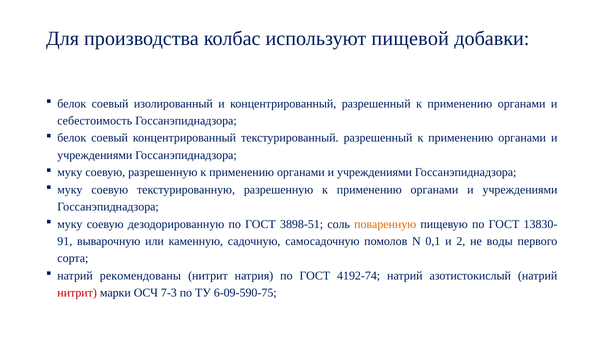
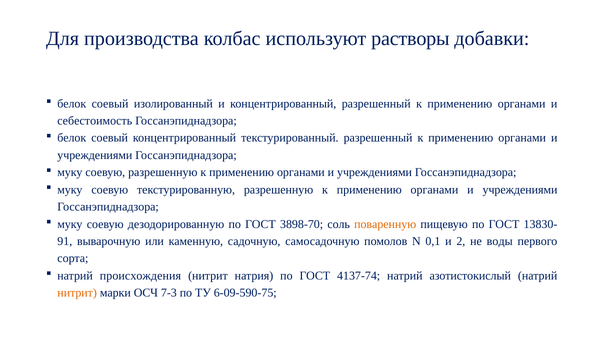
пищевой: пищевой -> растворы (410, 39)
3898-51: 3898-51 -> 3898-70 (302, 224)
рекомендованы: рекомендованы -> происхождения (140, 275)
4192-74: 4192-74 -> 4137-74 (359, 275)
нитрит colour: red -> orange (77, 293)
